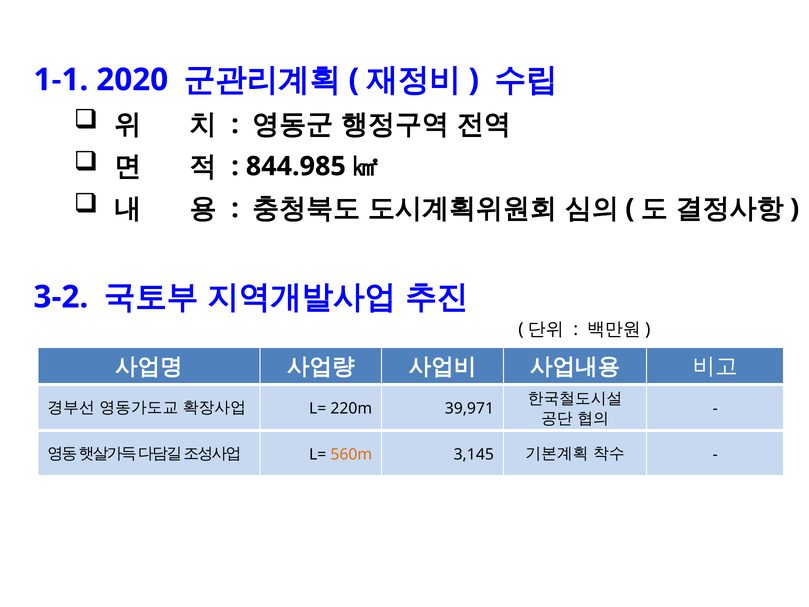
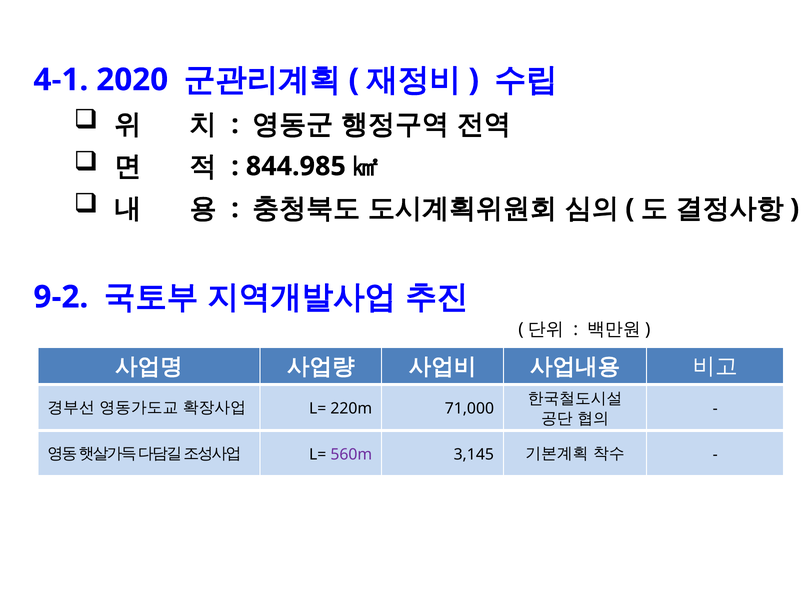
1-1: 1-1 -> 4-1 (61, 80)
3-2: 3-2 -> 9-2 (61, 297)
39,971: 39,971 -> 71,000 (469, 408)
560m colour: orange -> purple (351, 454)
